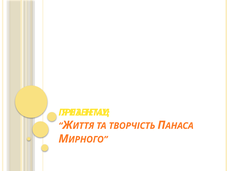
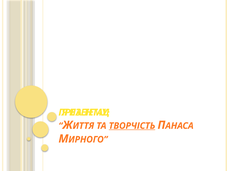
ТВОРЧІСТЬ underline: none -> present (132, 125)
